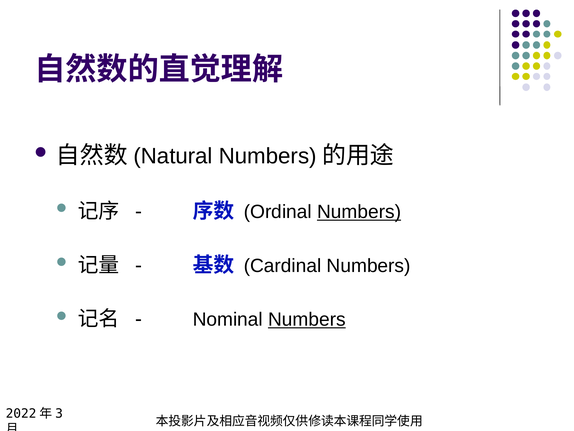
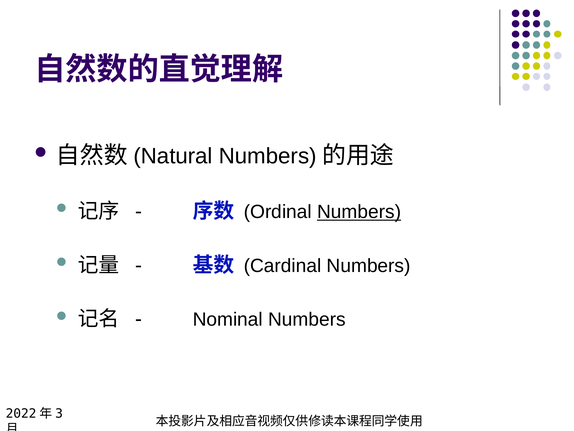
Numbers underline: present -> none (307, 319)
